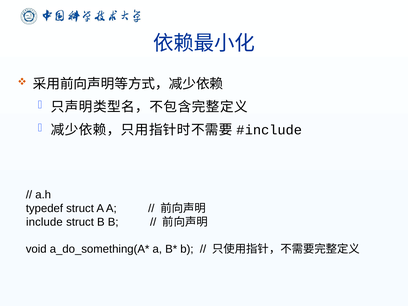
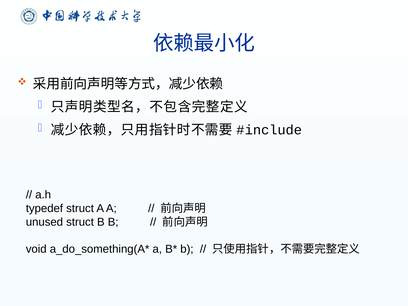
include: include -> unused (44, 222)
